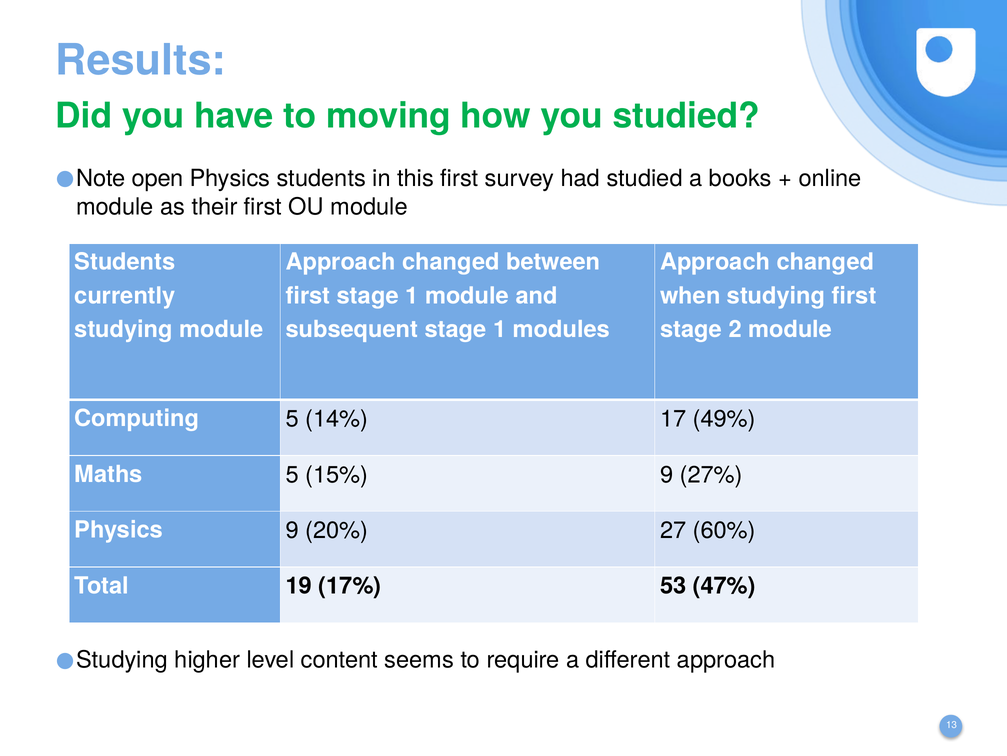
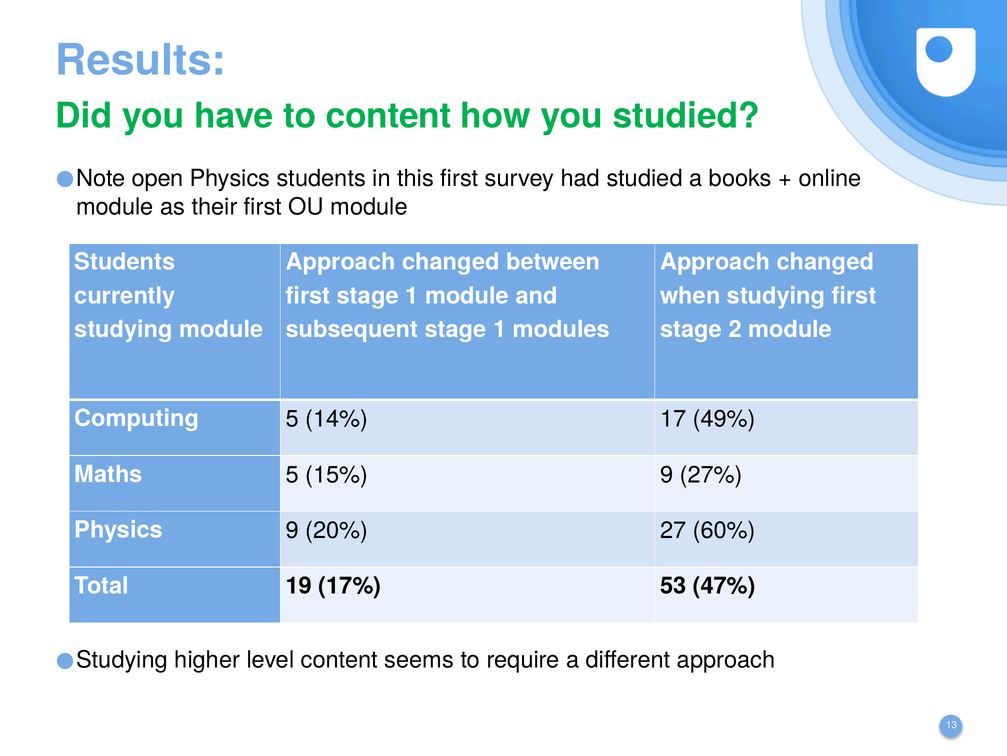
to moving: moving -> content (389, 116)
